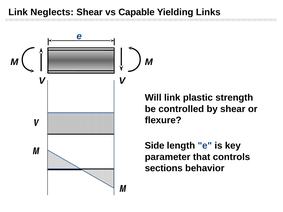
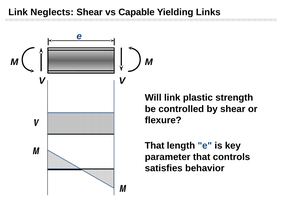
Side: Side -> That (155, 146)
sections: sections -> satisfies (164, 168)
